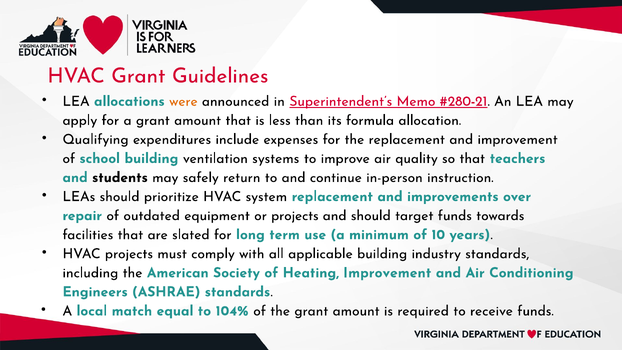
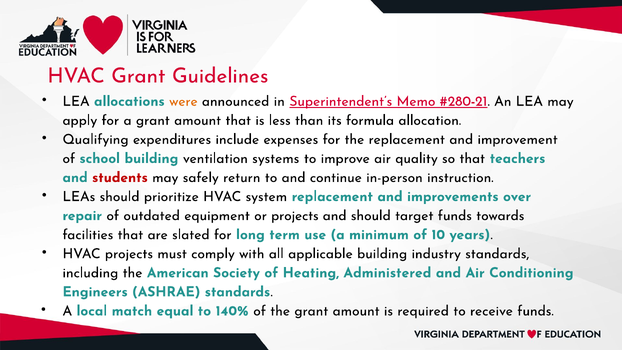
students colour: black -> red (120, 177)
Heating Improvement: Improvement -> Administered (387, 273)
104%: 104% -> 140% (232, 311)
